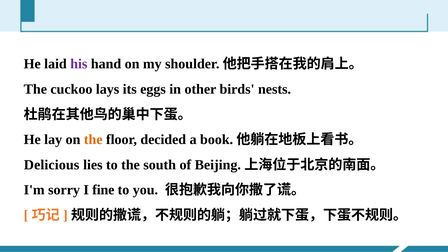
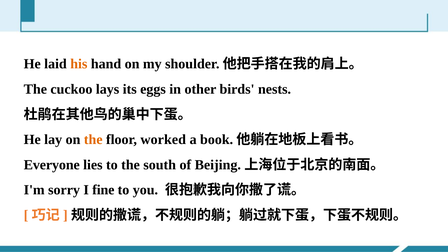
his colour: purple -> orange (79, 64)
decided: decided -> worked (163, 140)
Delicious: Delicious -> Everyone (52, 165)
